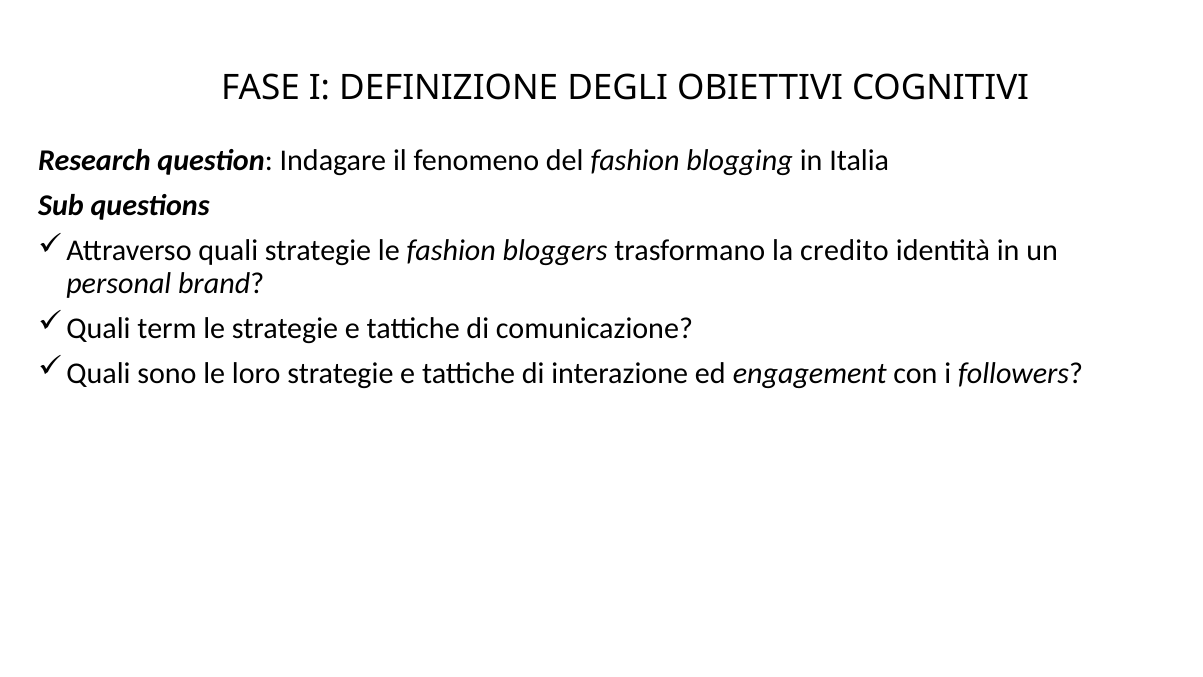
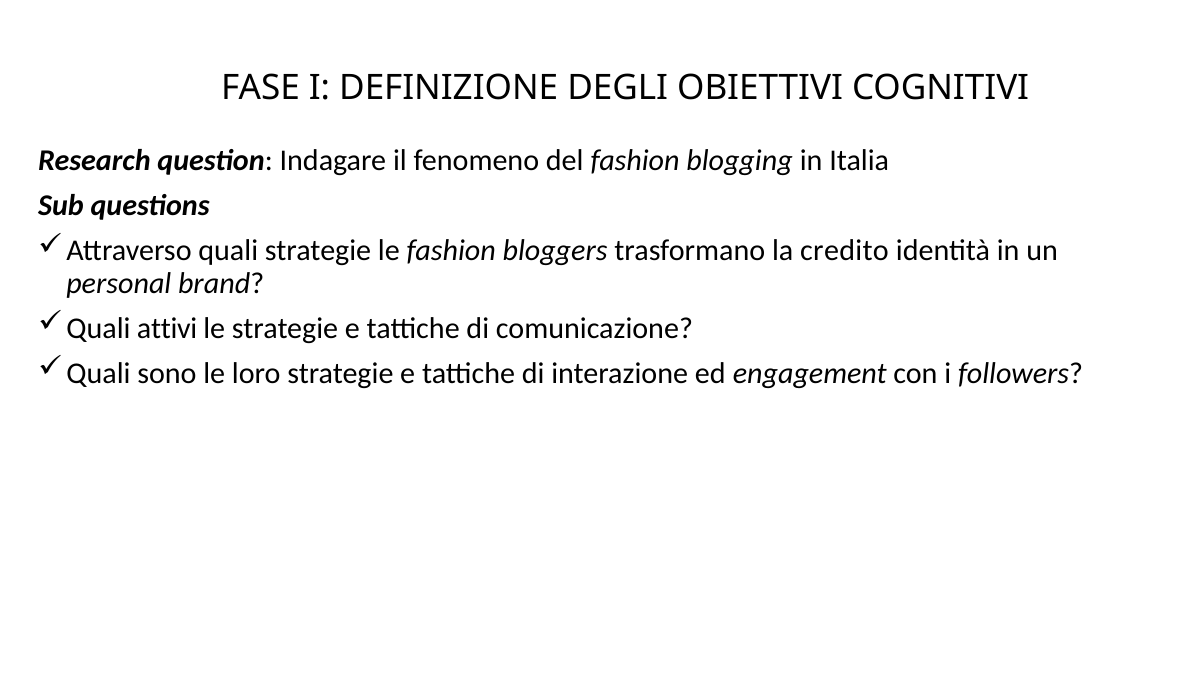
term: term -> attivi (167, 328)
